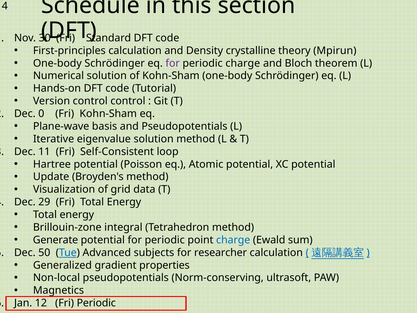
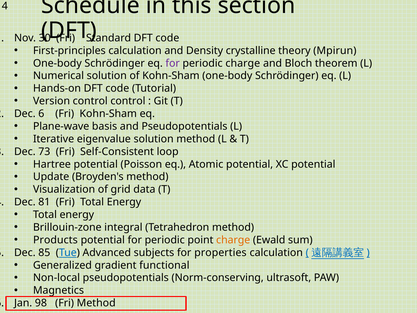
Dec 0: 0 -> 6 (41, 114)
11: 11 -> 73 (44, 151)
29: 29 -> 81 (44, 202)
Generate: Generate -> Products (55, 240)
charge colour: blue -> orange (233, 240)
50: 50 -> 85 (44, 252)
researcher: researcher -> properties (220, 252)
properties: properties -> functional (164, 265)
12: 12 -> 98 (41, 303)
Fri Periodic: Periodic -> Method (96, 303)
